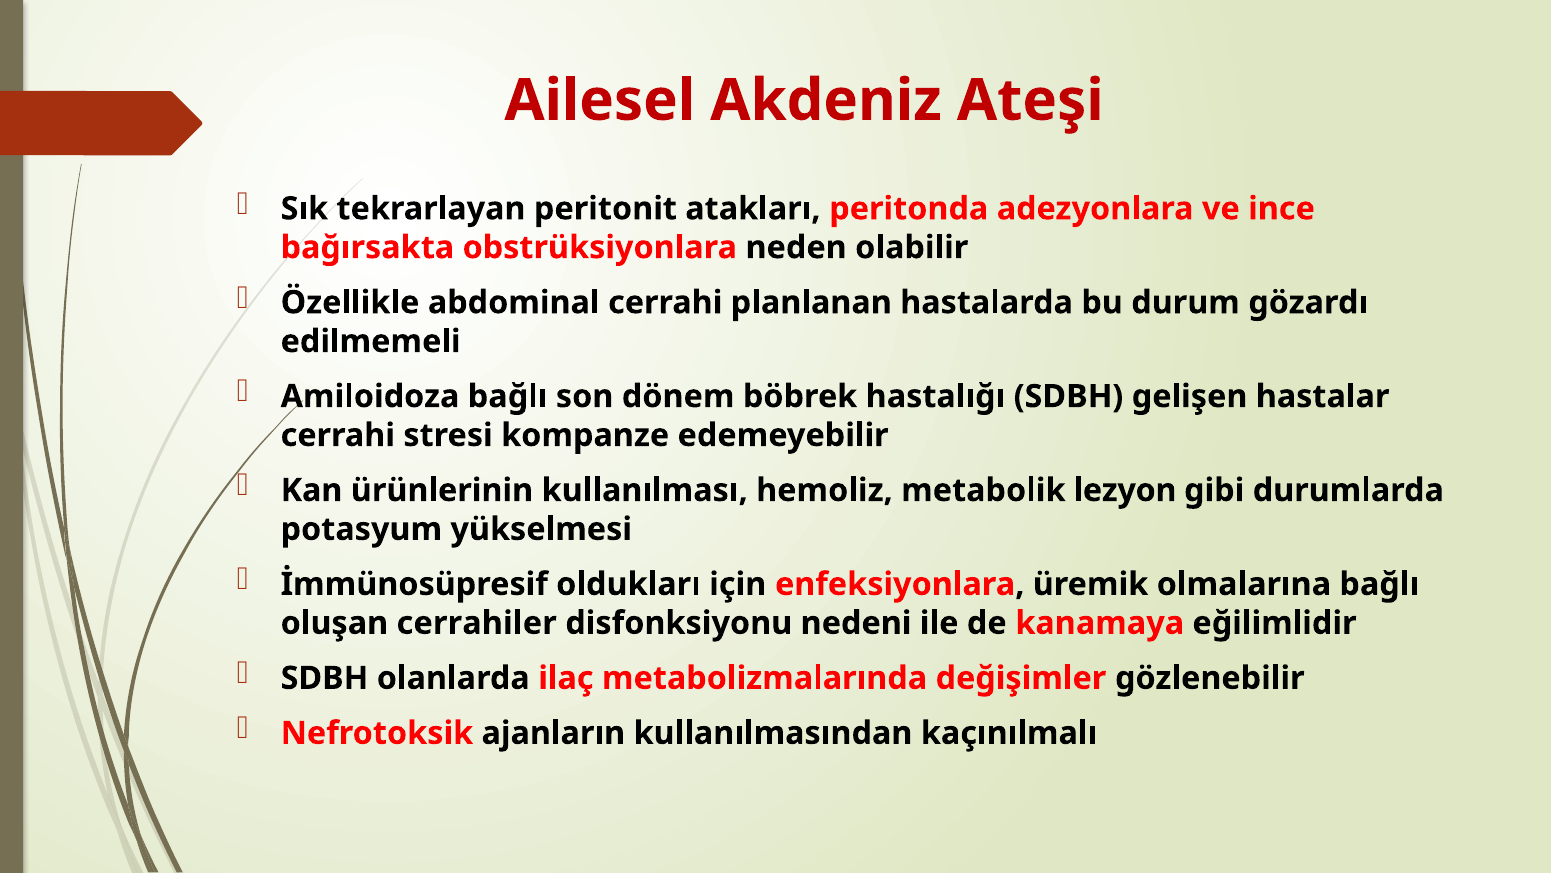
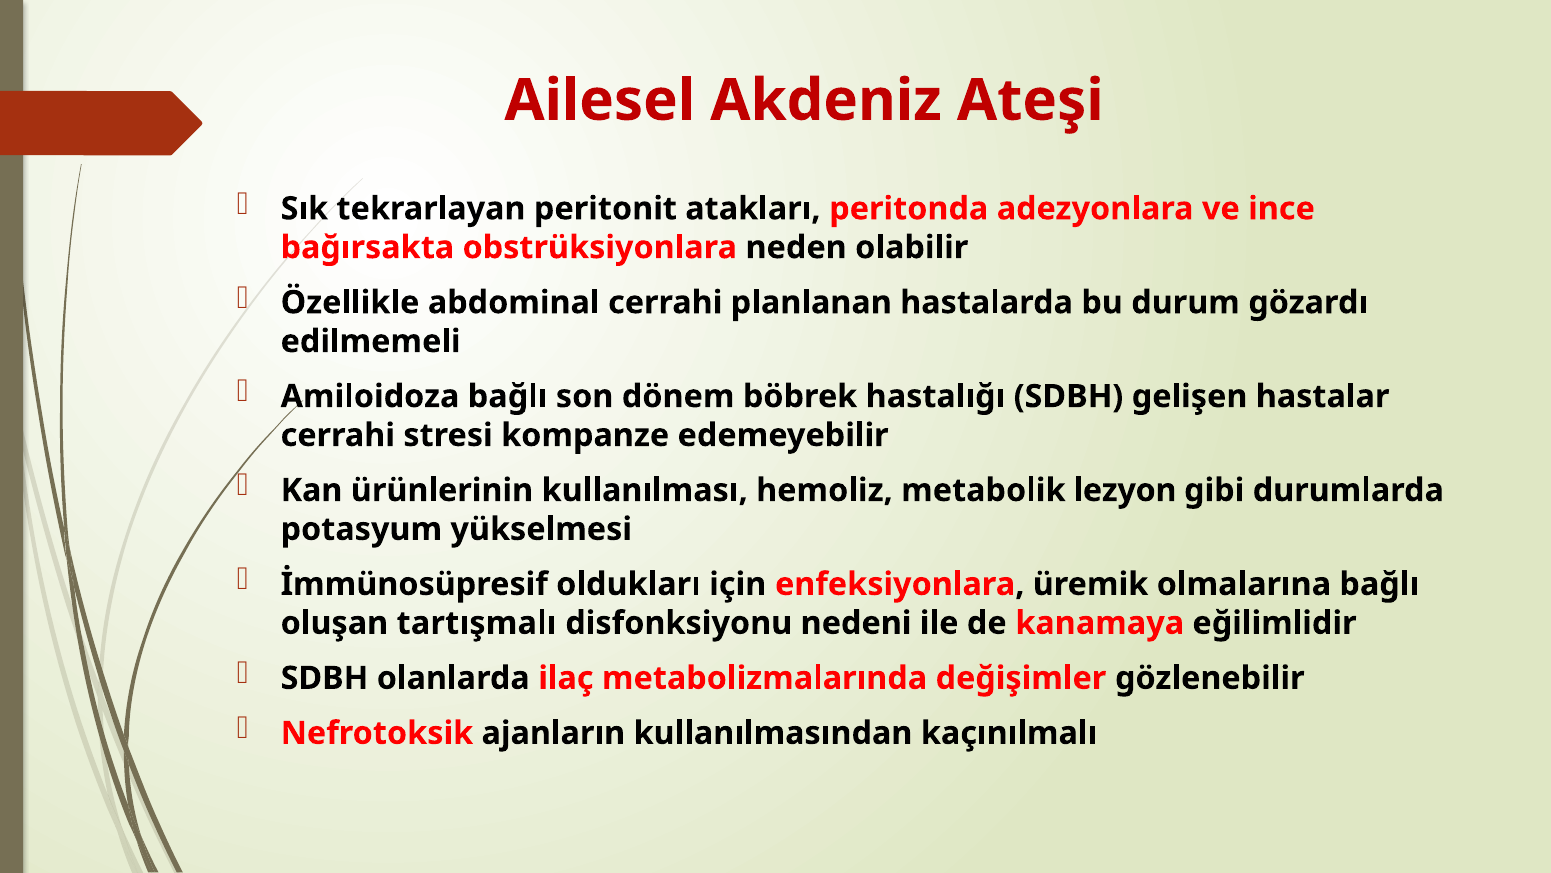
cerrahiler: cerrahiler -> tartışmalı (477, 623)
